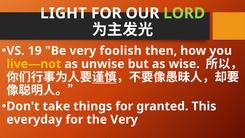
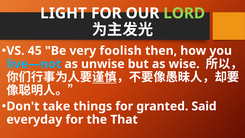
19: 19 -> 45 (35, 51)
live—not colour: yellow -> light blue (34, 64)
This: This -> Said (204, 106)
the Very: Very -> That (124, 119)
